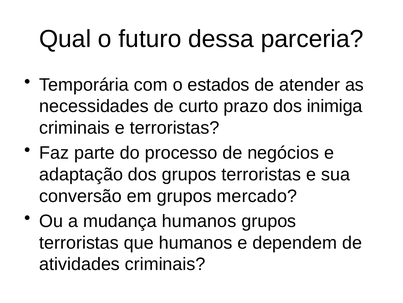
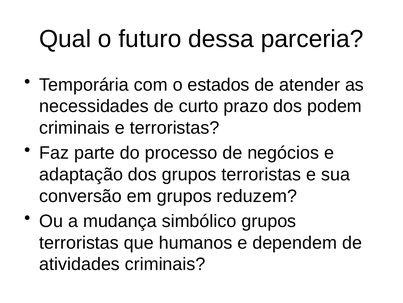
inimiga: inimiga -> podem (335, 106)
mercado: mercado -> reduzem (257, 196)
mudança humanos: humanos -> simbólico (199, 221)
